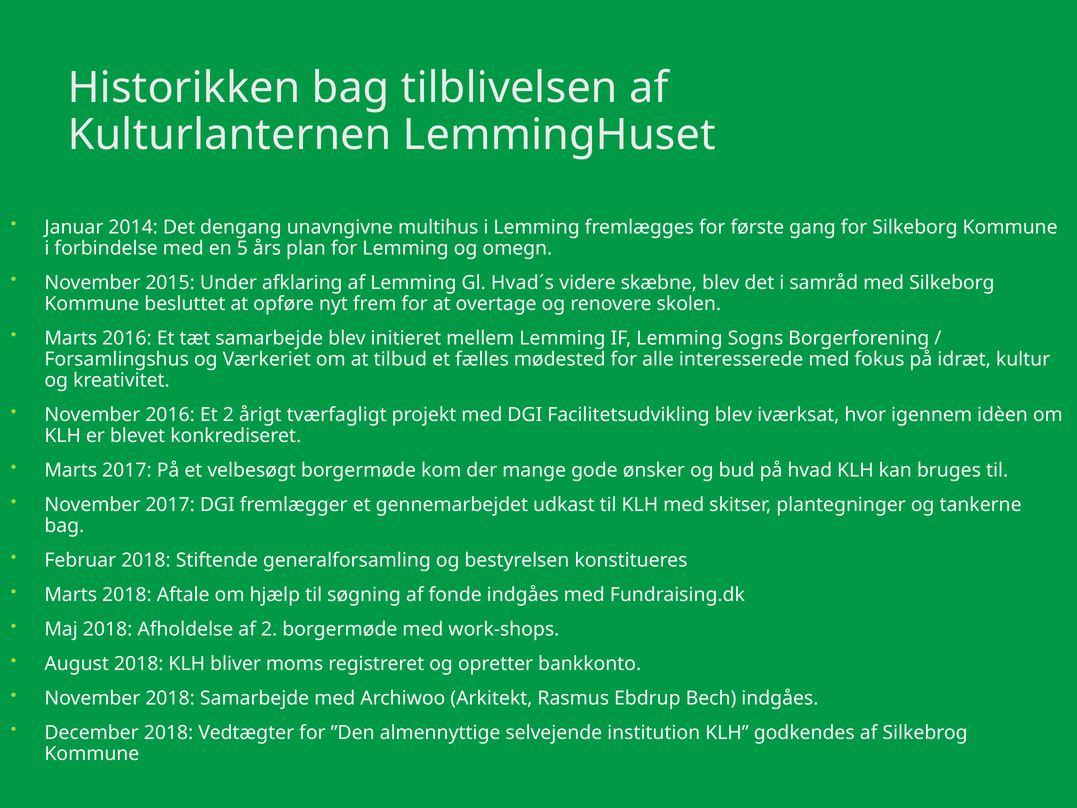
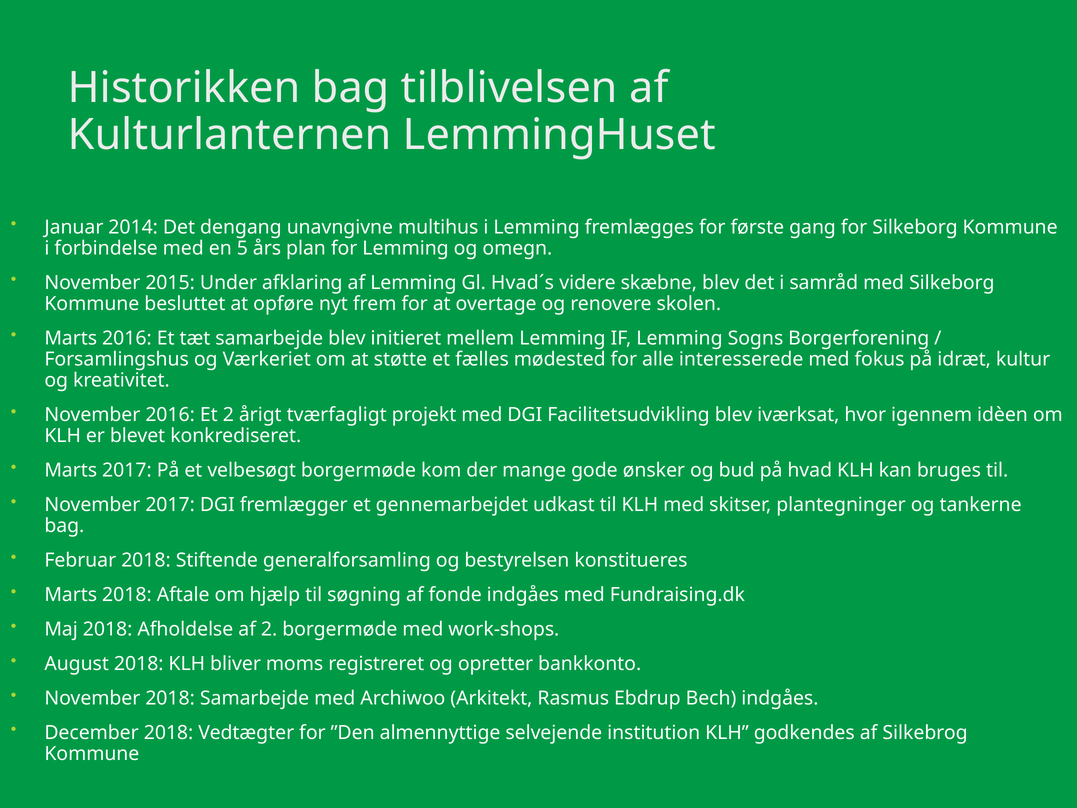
tilbud: tilbud -> støtte (400, 359)
